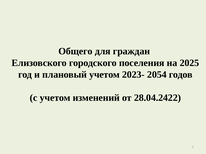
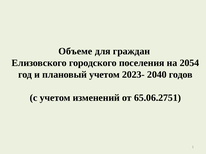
Общего: Общего -> Объеме (75, 51)
2025: 2025 -> 2054 (189, 63)
2054: 2054 -> 2040 (157, 75)
28.04.2422: 28.04.2422 -> 65.06.2751 (157, 98)
